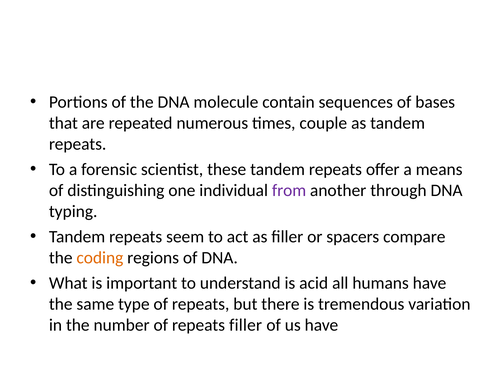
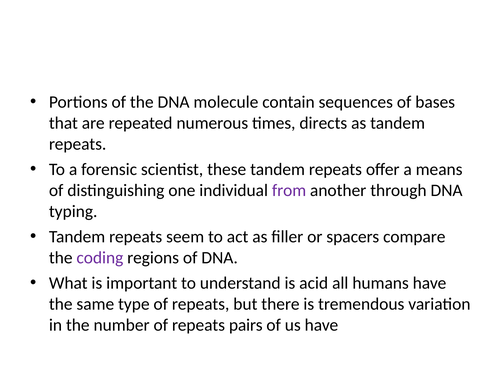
couple: couple -> directs (323, 123)
coding colour: orange -> purple (100, 257)
repeats filler: filler -> pairs (246, 325)
